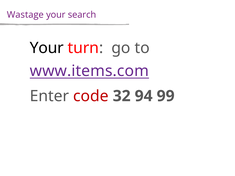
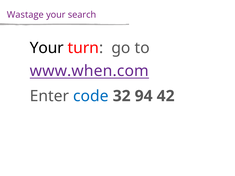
www.items.com: www.items.com -> www.when.com (89, 71)
code colour: red -> blue (91, 96)
99: 99 -> 42 (166, 96)
